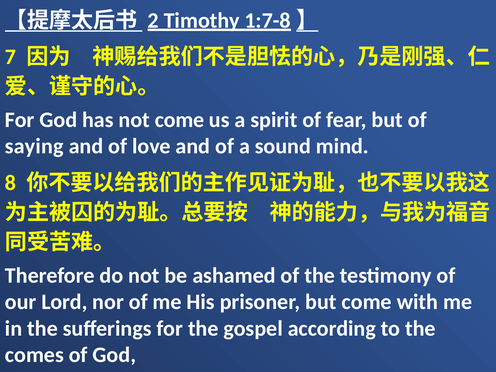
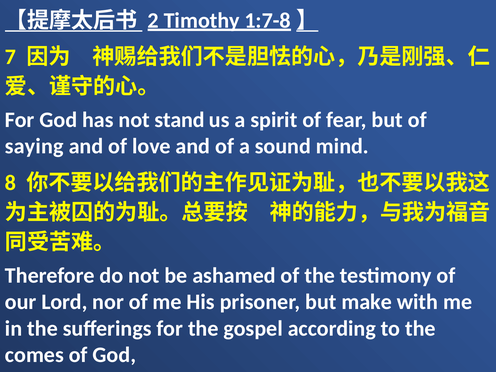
not come: come -> stand (180, 120)
but come: come -> make (367, 302)
